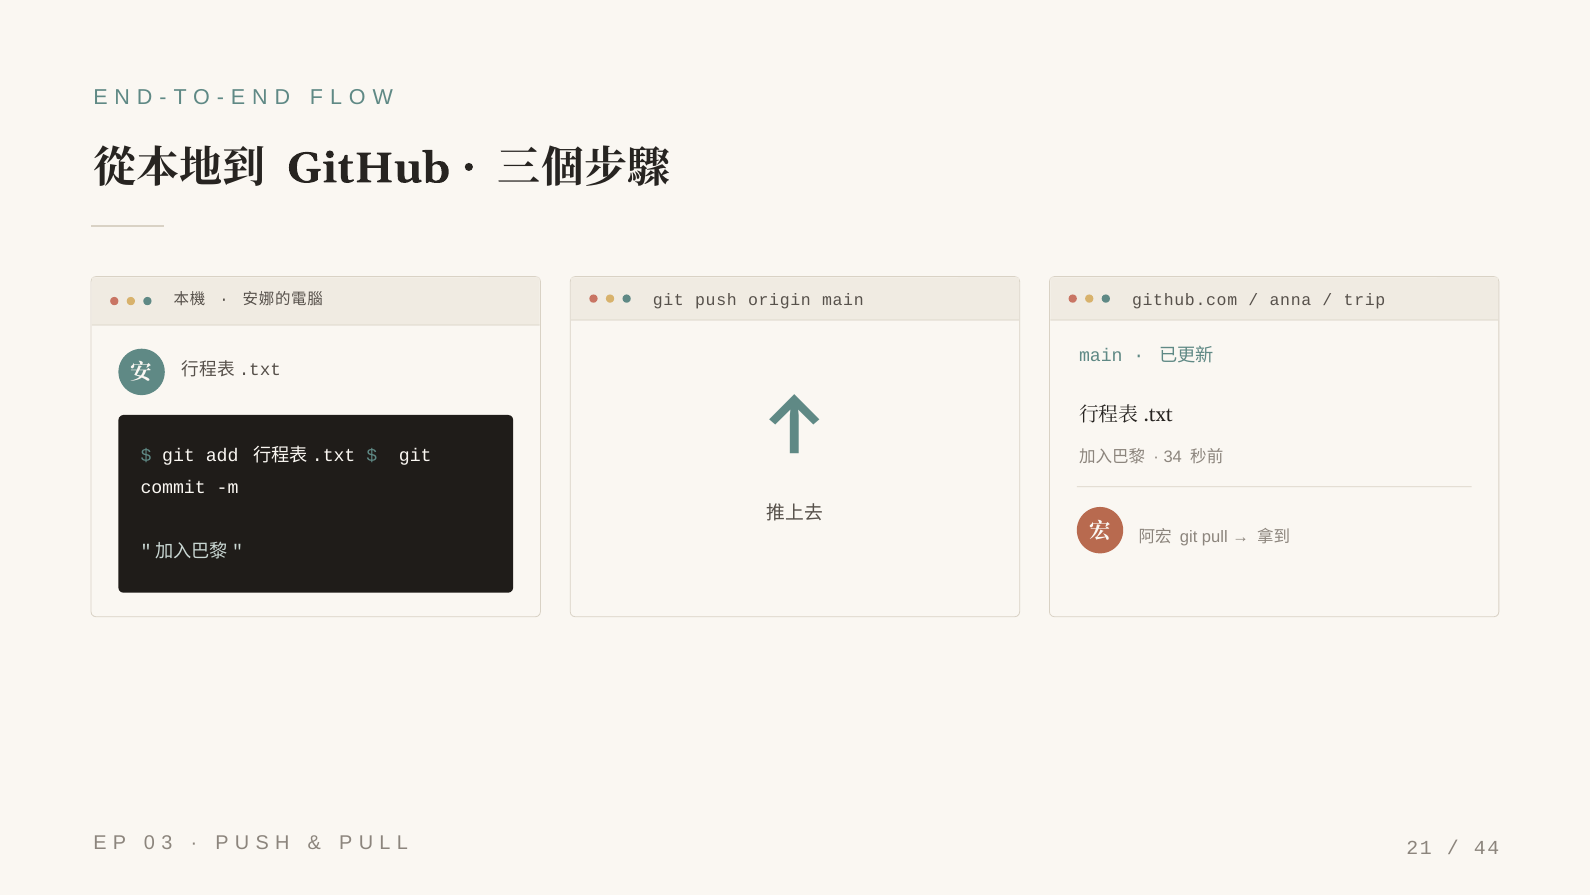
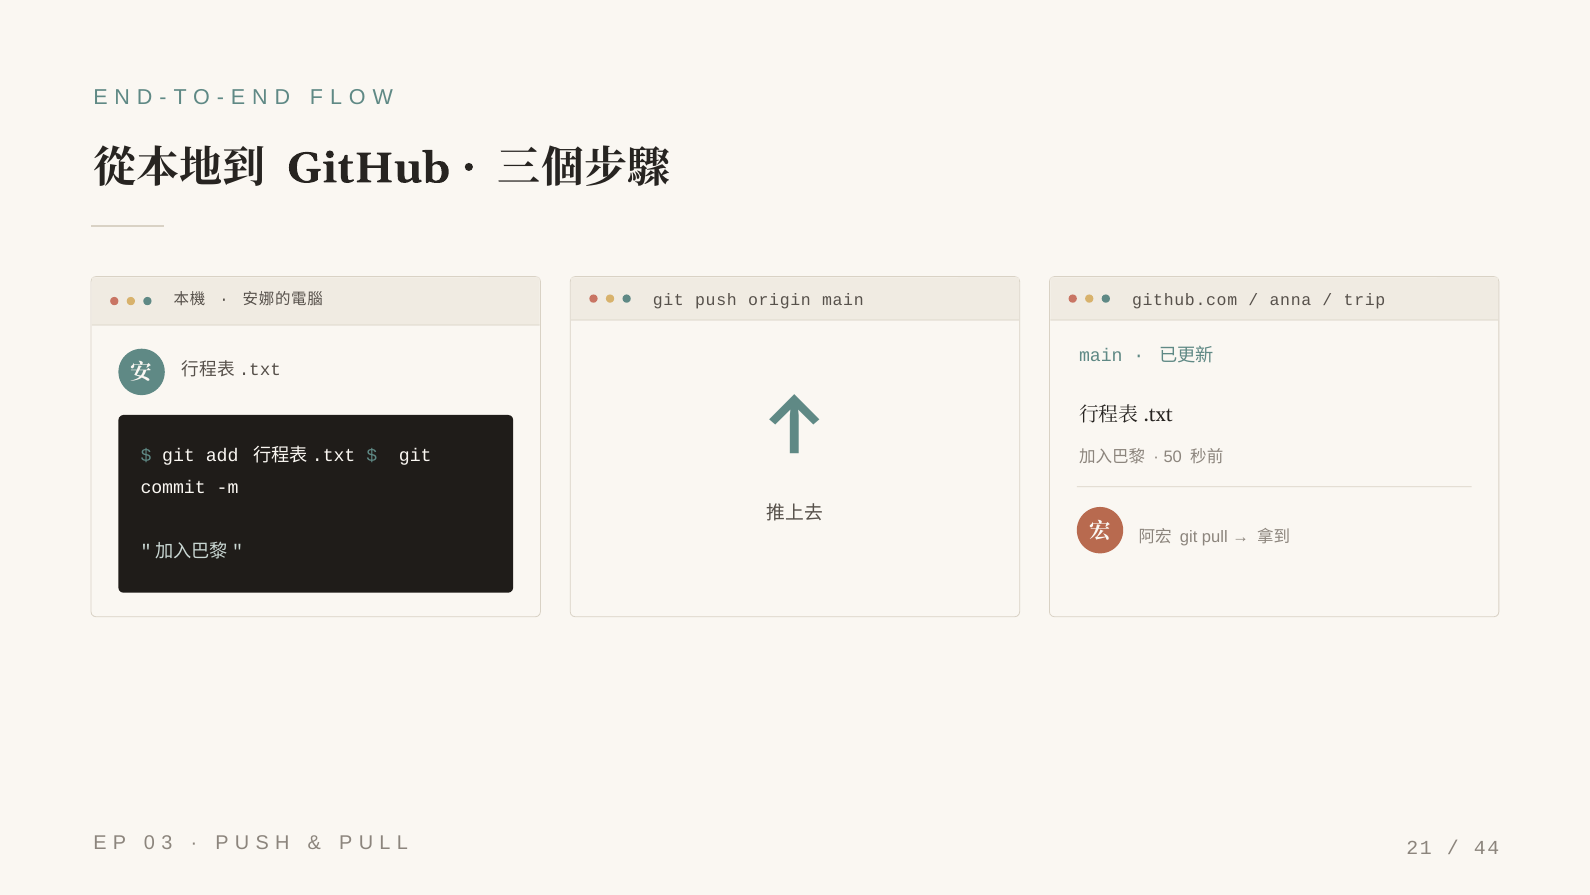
34: 34 -> 50 (1173, 456)
